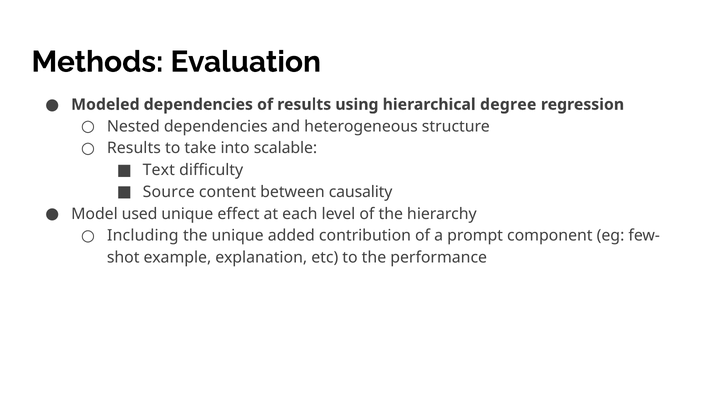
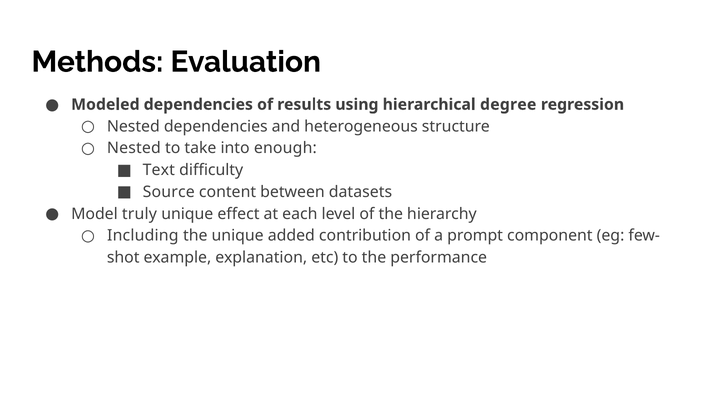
Results: Results -> Nested (134, 148)
scalable: scalable -> enough (285, 148)
causality: causality -> datasets (360, 192)
used: used -> truly (139, 214)
